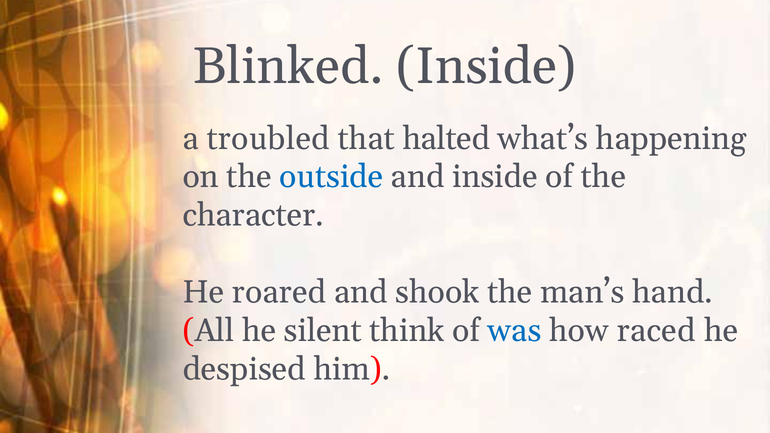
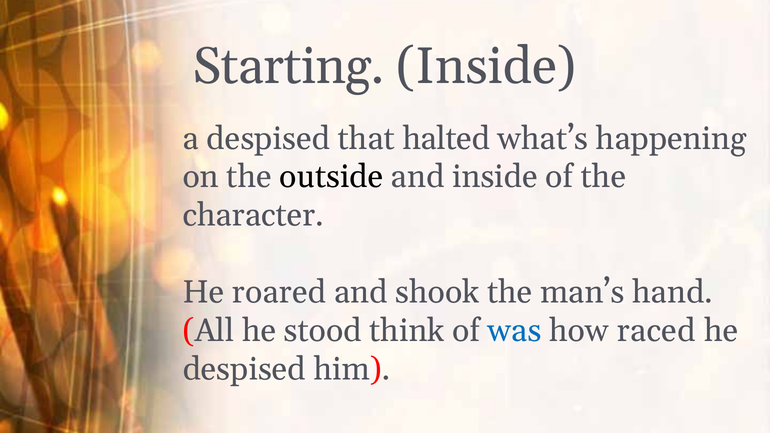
Blinked: Blinked -> Starting (289, 66)
a troubled: troubled -> despised (268, 138)
outside colour: blue -> black (331, 177)
silent: silent -> stood (323, 331)
